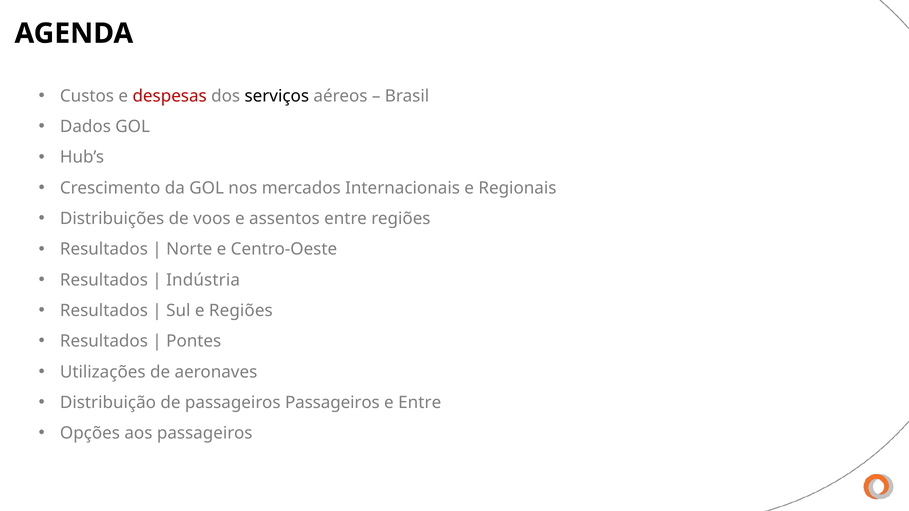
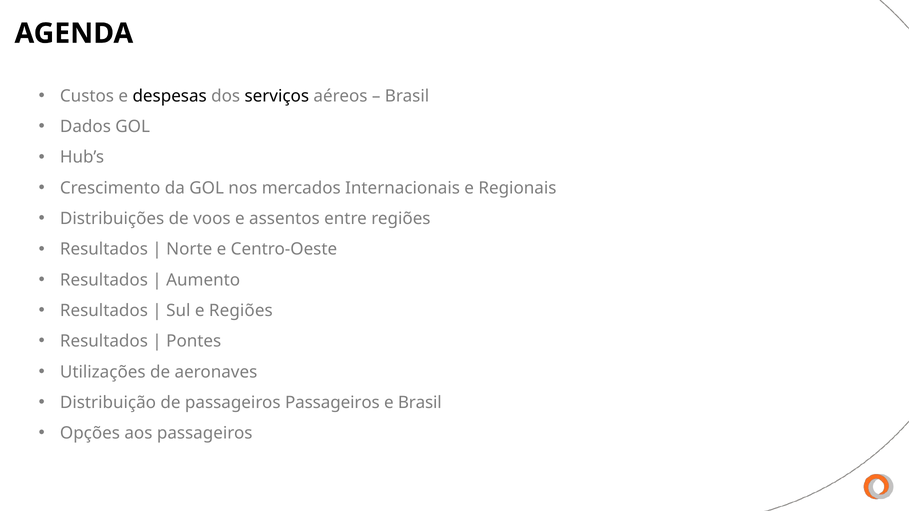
despesas colour: red -> black (170, 96)
Indústria: Indústria -> Aumento (203, 280)
e Entre: Entre -> Brasil (420, 403)
